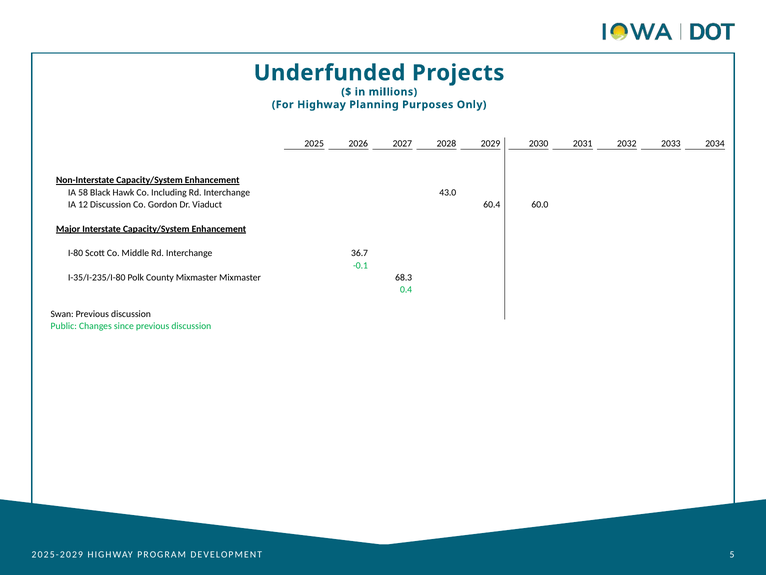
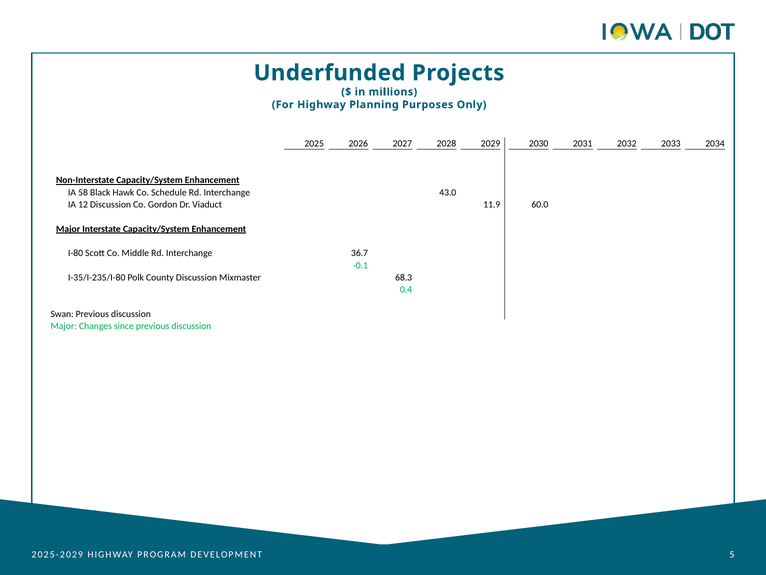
Including: Including -> Schedule (169, 192)
60.4: 60.4 -> 11.9 (492, 204)
County Mixmaster: Mixmaster -> Discussion (196, 277)
Public: Public -> Major (64, 326)
